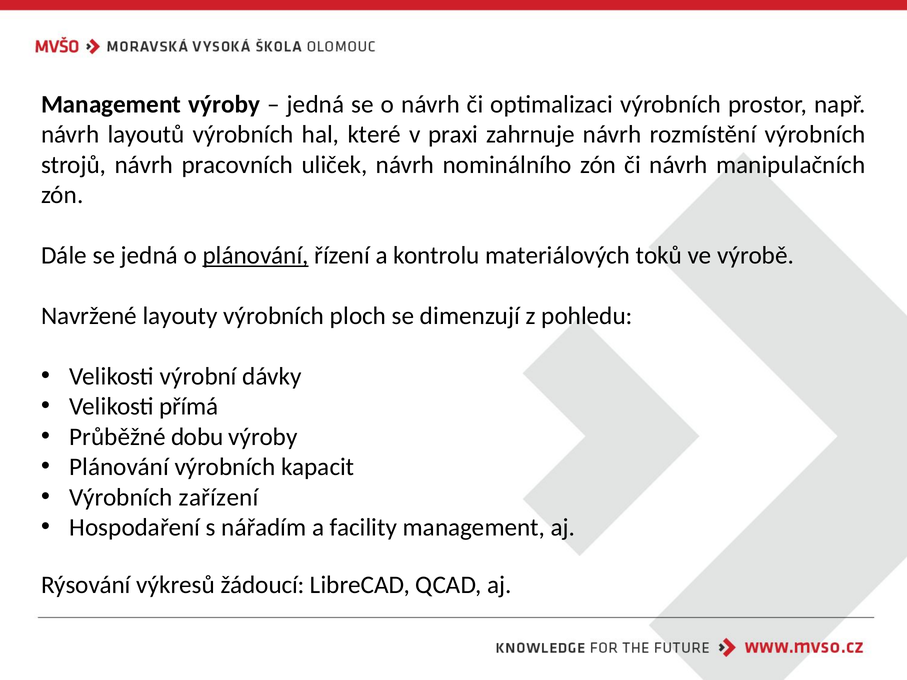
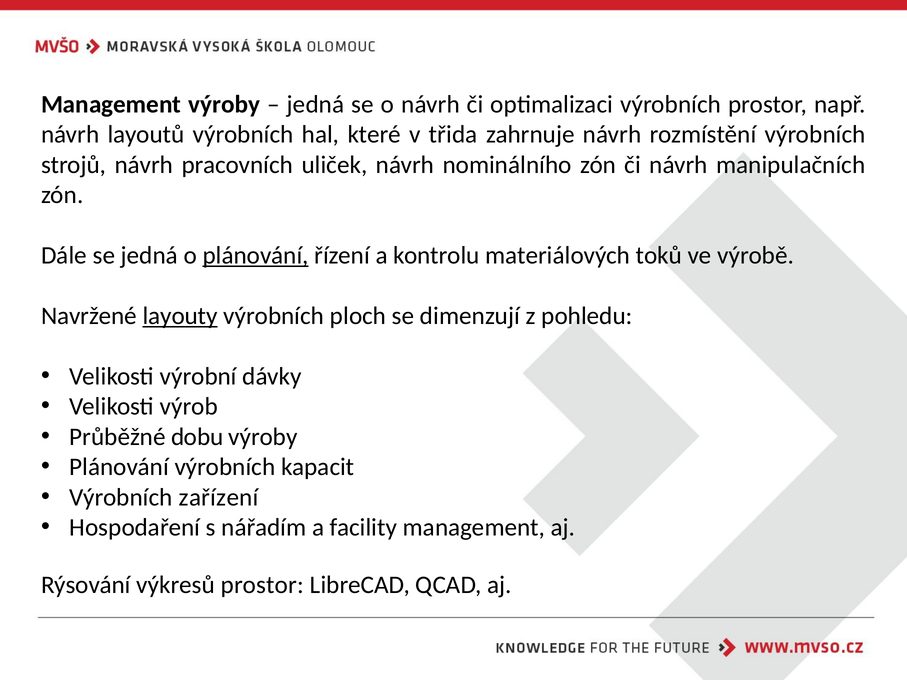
praxi: praxi -> třida (453, 135)
layouty underline: none -> present (180, 316)
přímá: přímá -> výrob (189, 407)
výkresů žádoucí: žádoucí -> prostor (262, 585)
